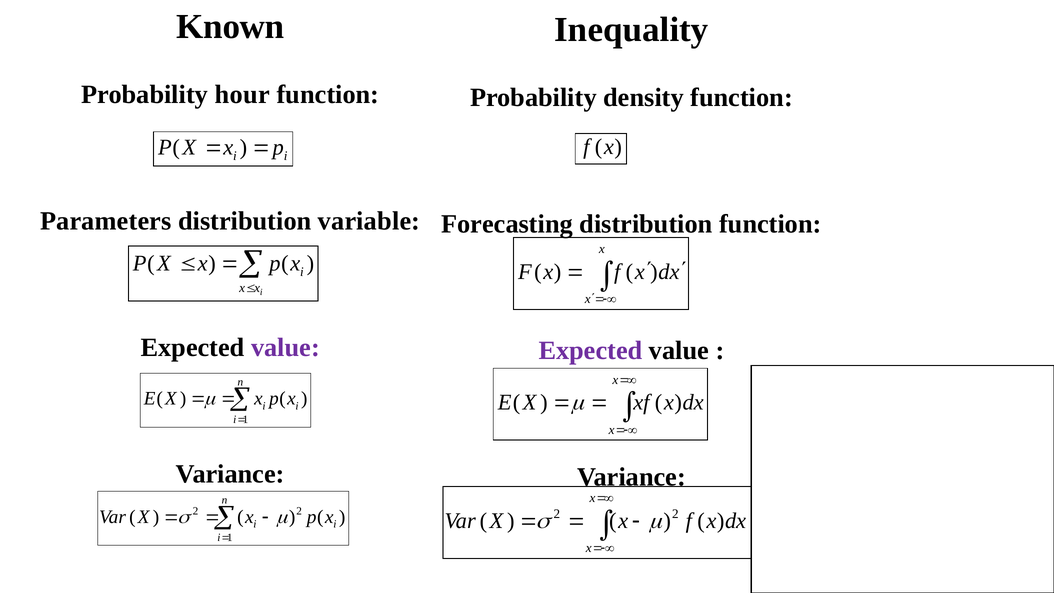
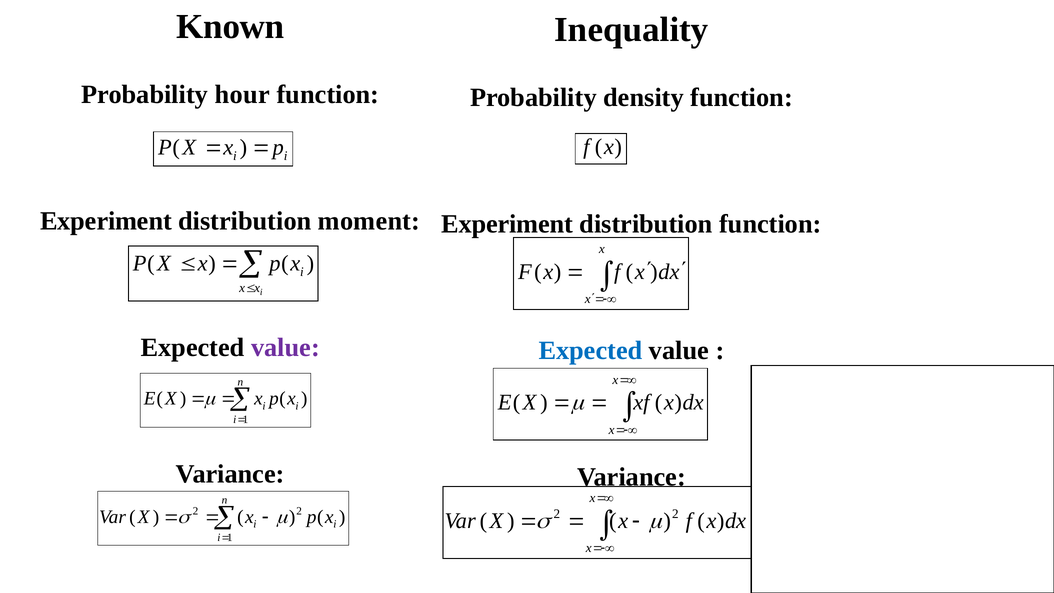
Parameters: Parameters -> Experiment (106, 221)
variable: variable -> moment (369, 221)
Forecasting: Forecasting -> Experiment (507, 224)
Expected colour: purple -> blue (591, 350)
